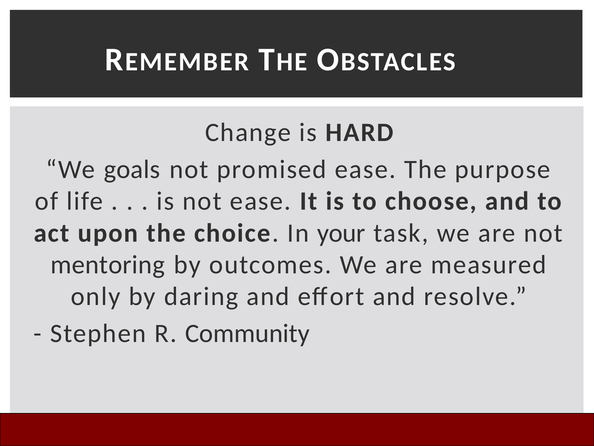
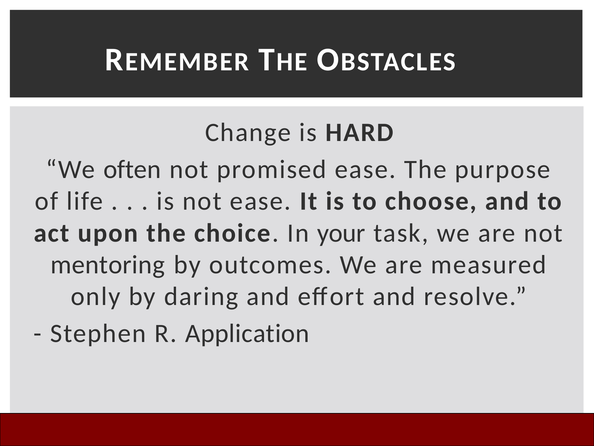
goals: goals -> often (132, 169)
Community: Community -> Application (247, 333)
